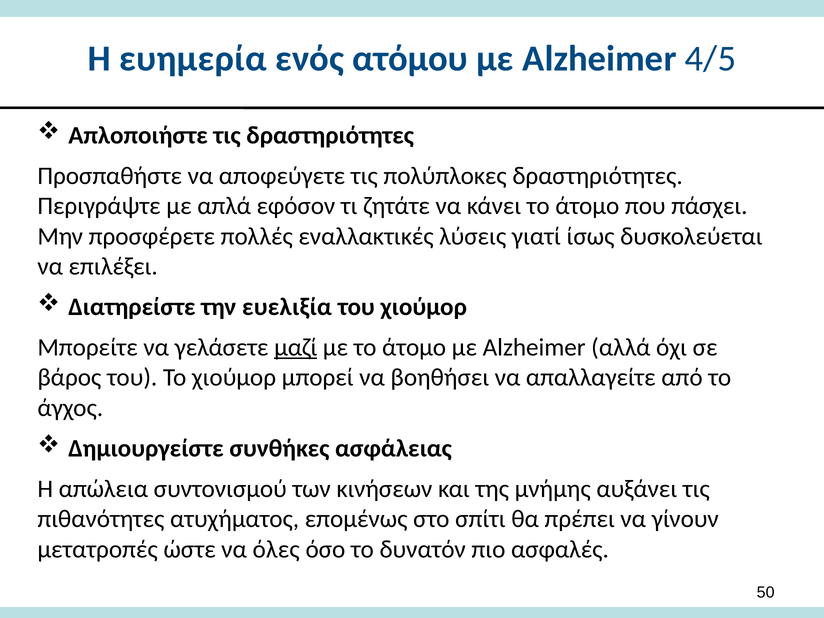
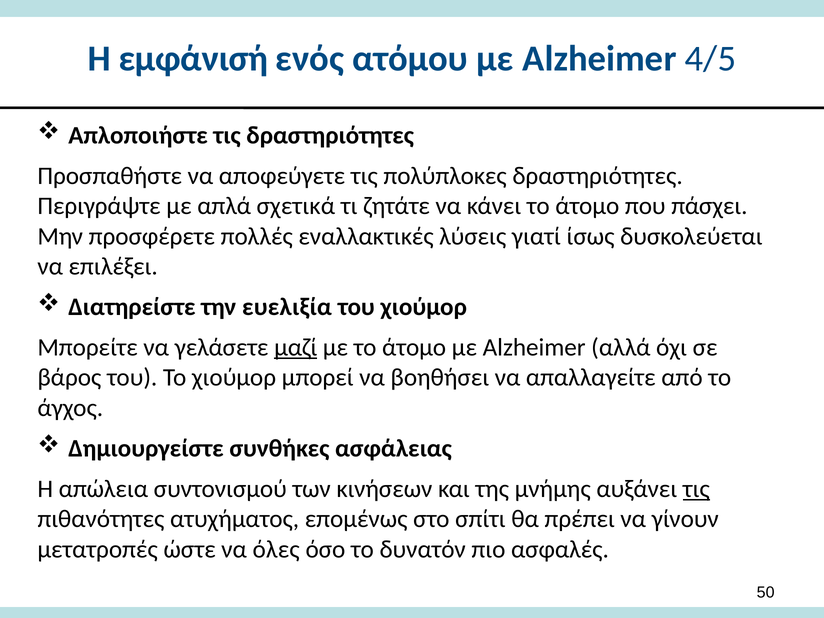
ευημερία: ευημερία -> εμφάνισή (193, 58)
εφόσον: εφόσον -> σχετικά (296, 206)
τις underline: none -> present (696, 489)
